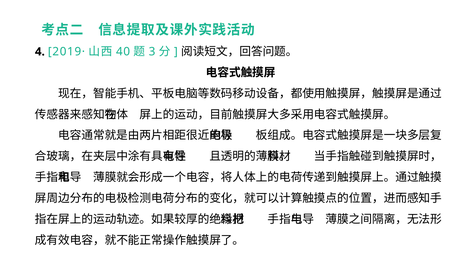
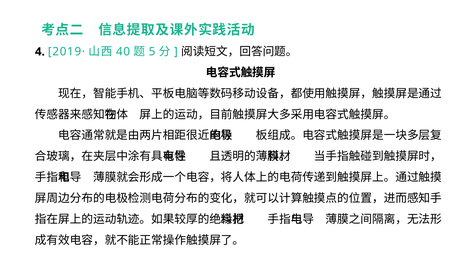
3: 3 -> 5 (152, 52)
